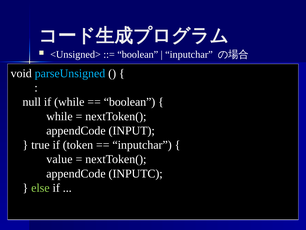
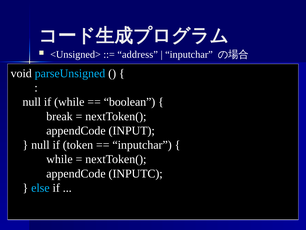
boolean: boolean -> address (138, 54)
while: while -> break (59, 116)
true: true -> null (40, 145)
value: value -> while (59, 159)
else colour: light green -> light blue (40, 188)
